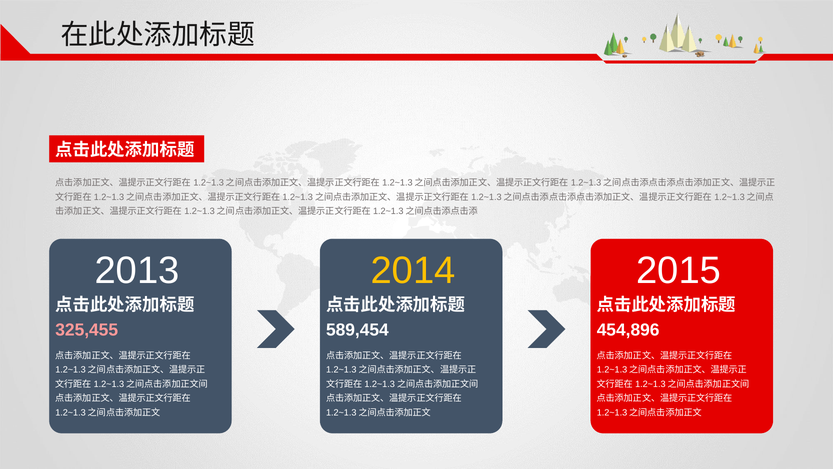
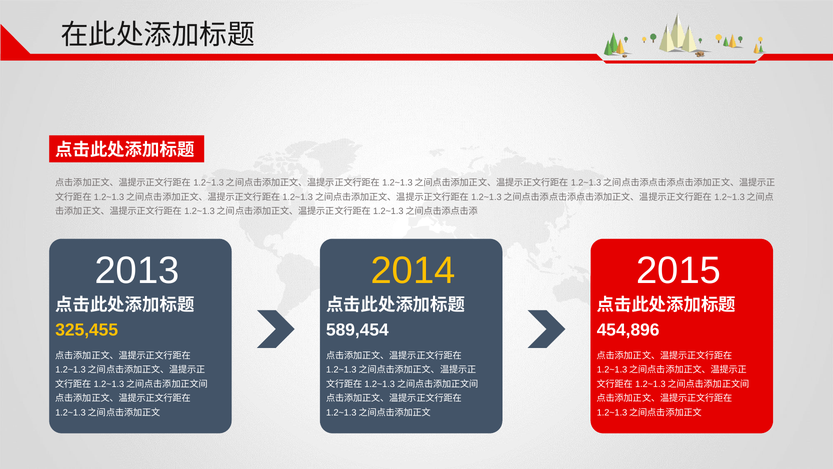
325,455 colour: pink -> yellow (87, 330)
